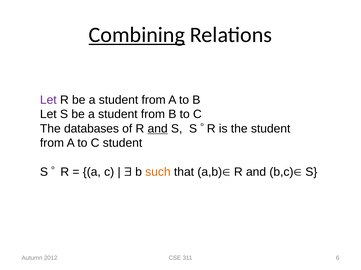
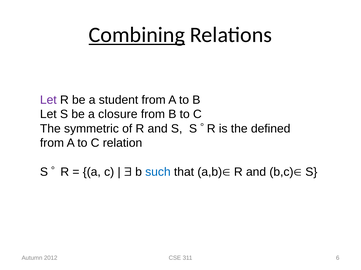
S be a student: student -> closure (118, 115)
databases: databases -> symmetric (91, 129)
and underline: present -> none (158, 129)
the student: student -> defined (271, 129)
C student: student -> relation (122, 143)
such colour: orange -> blue (158, 172)
